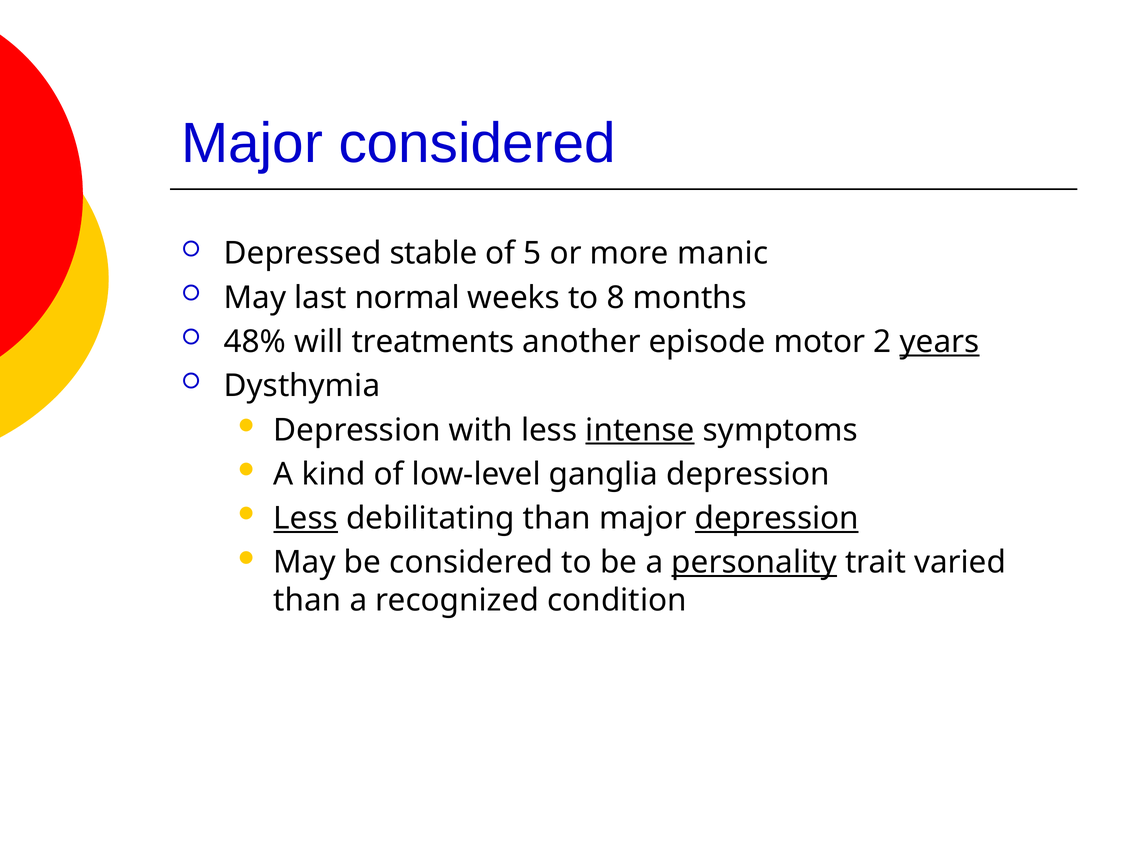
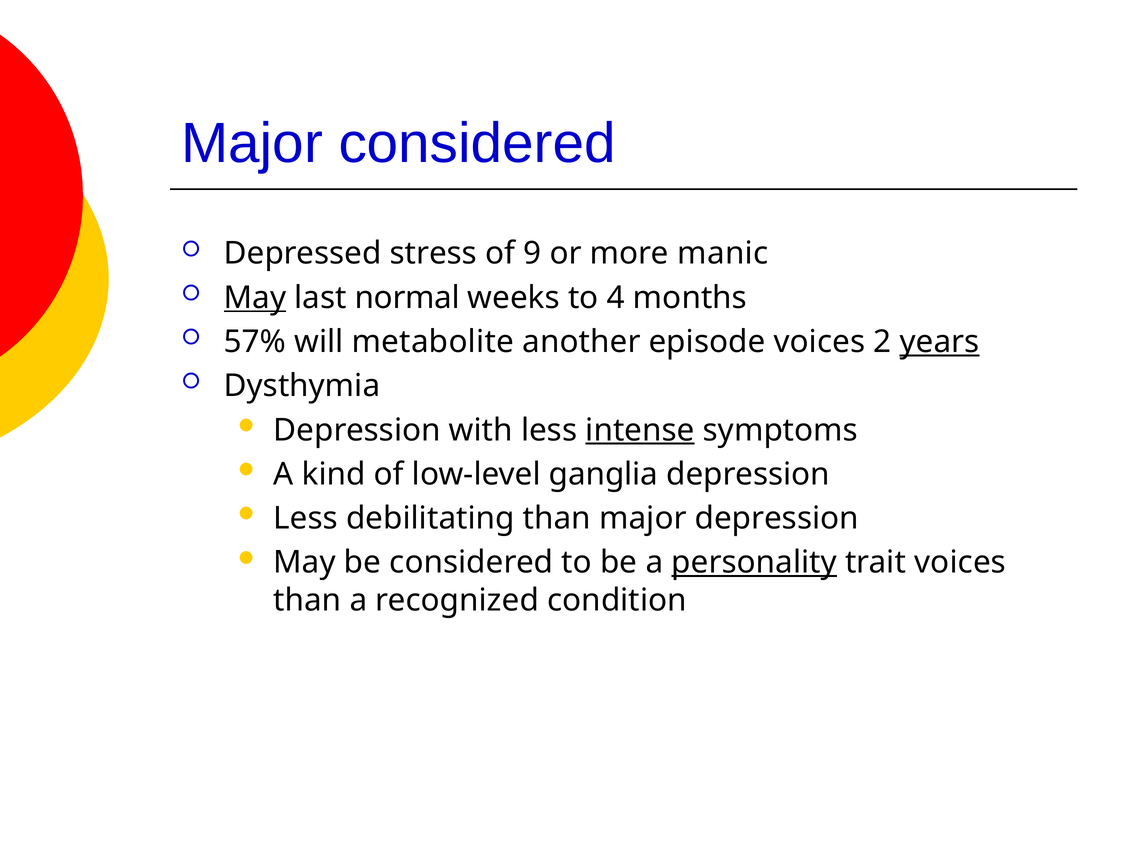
stable: stable -> stress (433, 253)
5: 5 -> 9 (532, 253)
May underline: none -> present (255, 298)
8: 8 -> 4 (616, 298)
48%: 48% -> 57% (255, 342)
treatments: treatments -> metabolite (433, 342)
episode motor: motor -> voices (819, 342)
Less underline: present -> none (306, 518)
depression underline: present -> none (777, 518)
trait varied: varied -> voices (960, 562)
